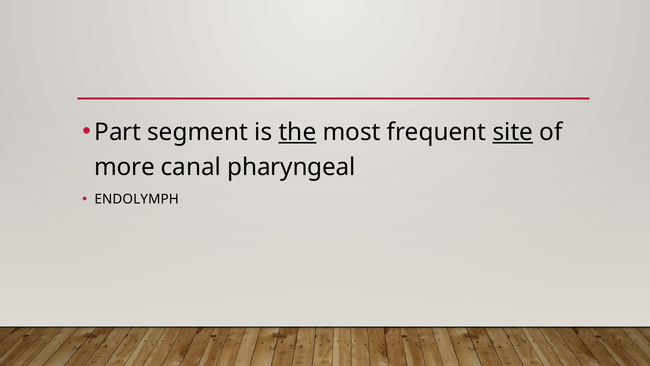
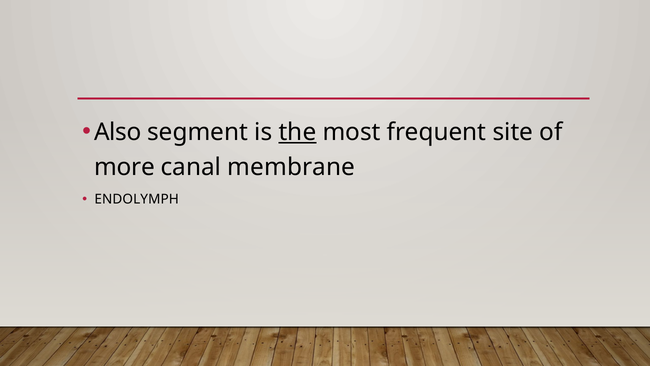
Part: Part -> Also (118, 132)
site underline: present -> none (513, 132)
pharyngeal: pharyngeal -> membrane (291, 167)
